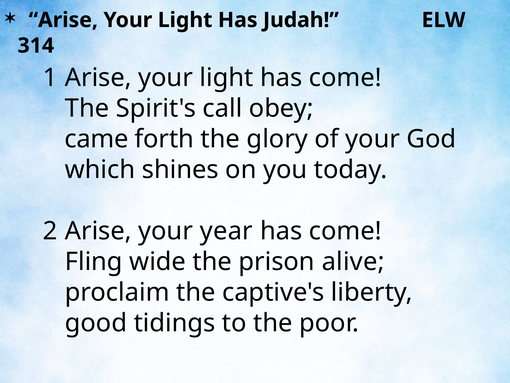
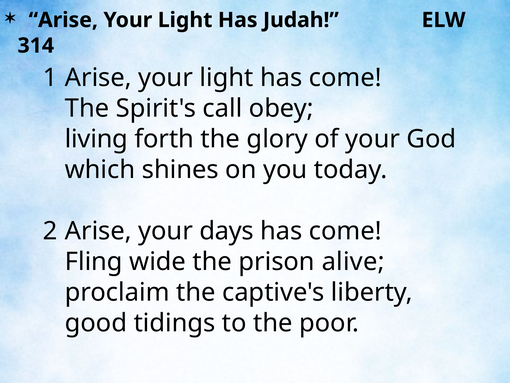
came: came -> living (96, 139)
year: year -> days (227, 231)
